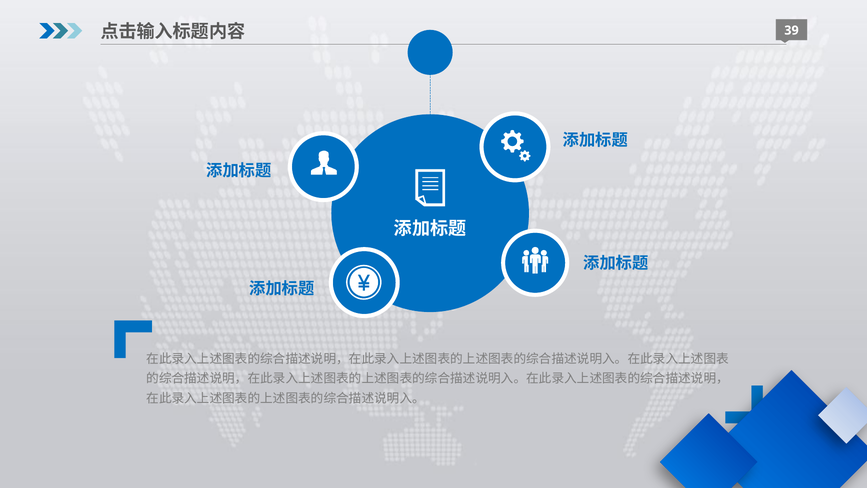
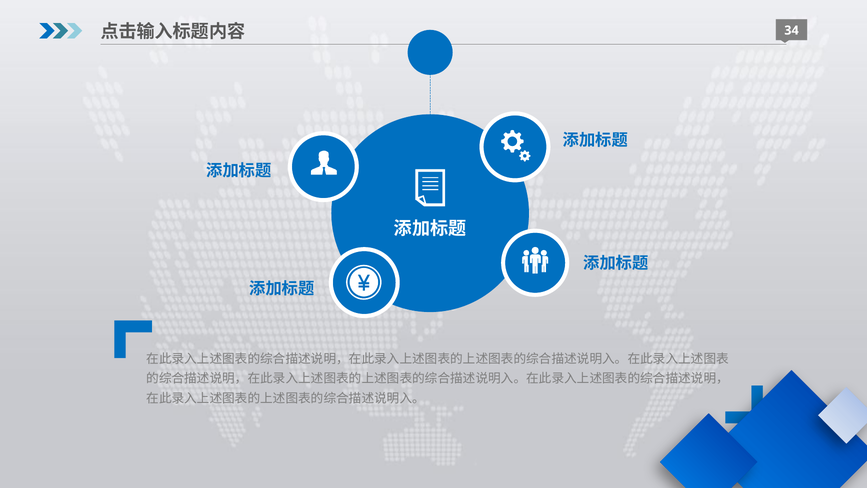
39: 39 -> 34 (791, 30)
